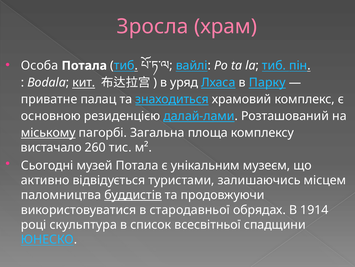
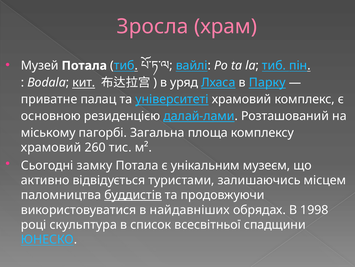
Особа: Особа -> Музей (40, 65)
знаходиться: знаходиться -> університеті (172, 99)
міському underline: present -> none (48, 132)
вистачало: вистачало -> храмовий (51, 147)
музей: музей -> замку (94, 165)
стародавньої: стародавньої -> найдавніших (190, 209)
1914: 1914 -> 1998 (314, 209)
